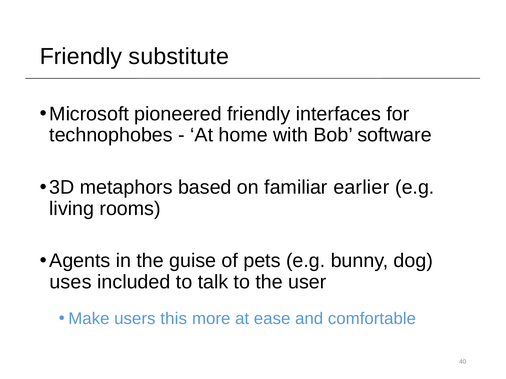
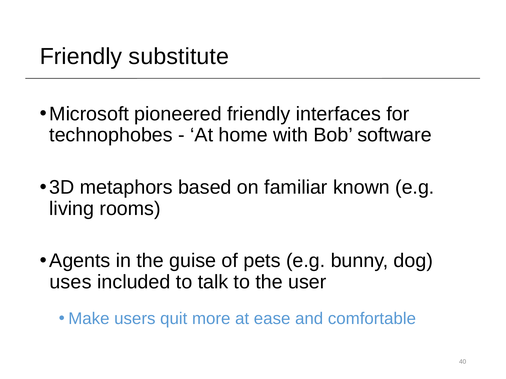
earlier: earlier -> known (361, 188)
this: this -> quit (174, 319)
